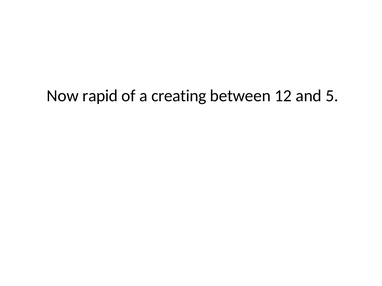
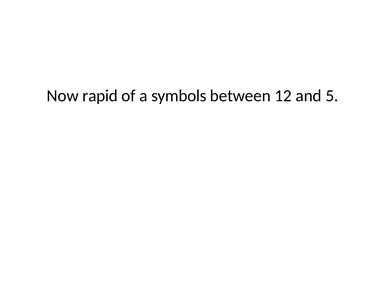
creating: creating -> symbols (179, 96)
